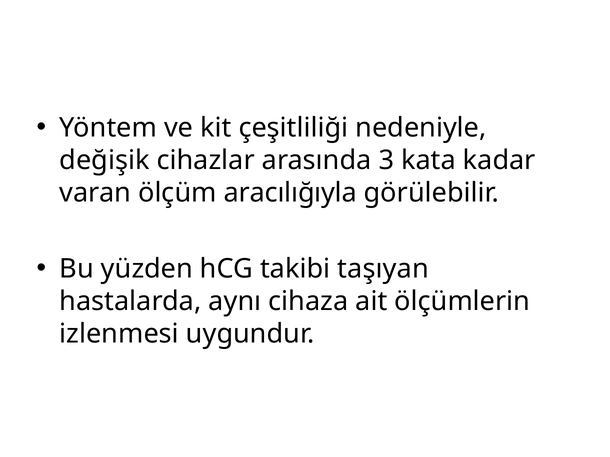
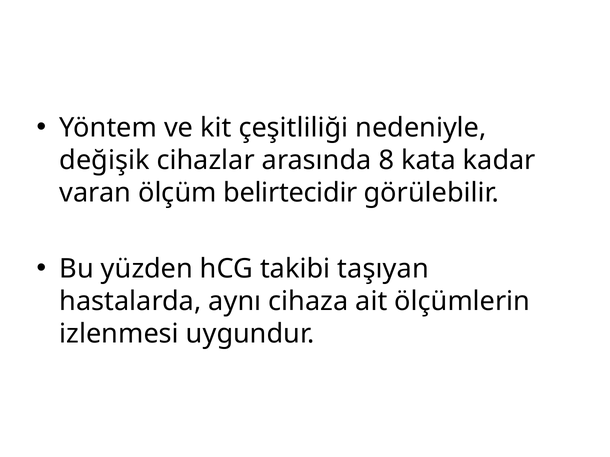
3: 3 -> 8 (386, 161)
aracılığıyla: aracılığıyla -> belirtecidir (290, 193)
